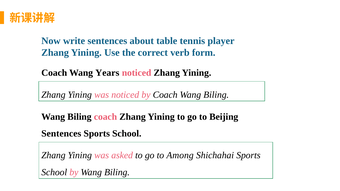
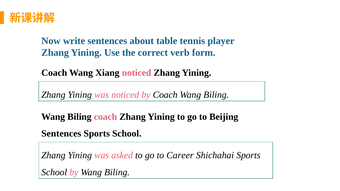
Years: Years -> Xiang (107, 73)
Among: Among -> Career (180, 156)
